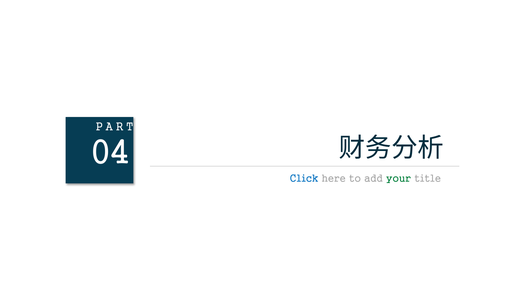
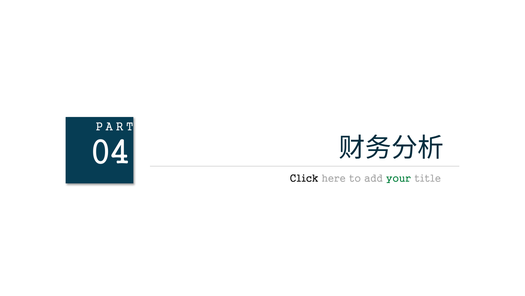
Click colour: blue -> black (304, 178)
